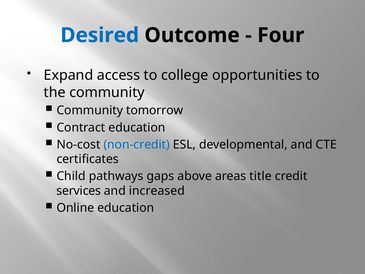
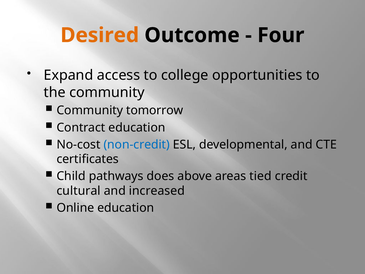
Desired colour: blue -> orange (100, 35)
gaps: gaps -> does (160, 176)
title: title -> tied (261, 176)
services: services -> cultural (79, 191)
